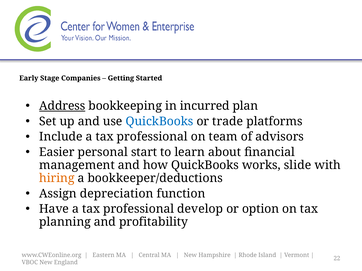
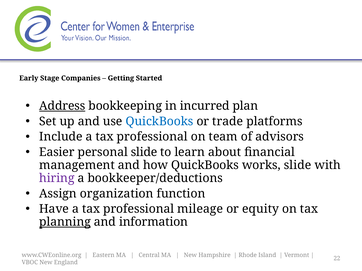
personal start: start -> slide (144, 152)
hiring colour: orange -> purple (57, 178)
depreciation: depreciation -> organization (117, 194)
develop: develop -> mileage (200, 209)
option: option -> equity (261, 209)
planning underline: none -> present (65, 222)
profitability: profitability -> information (153, 222)
